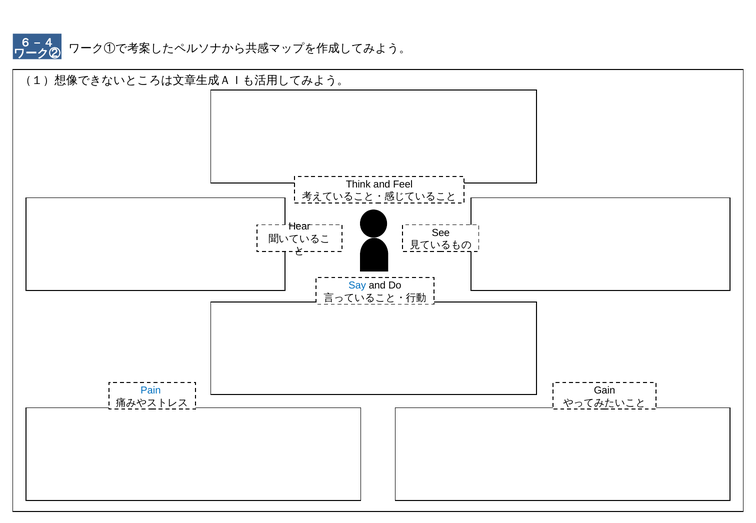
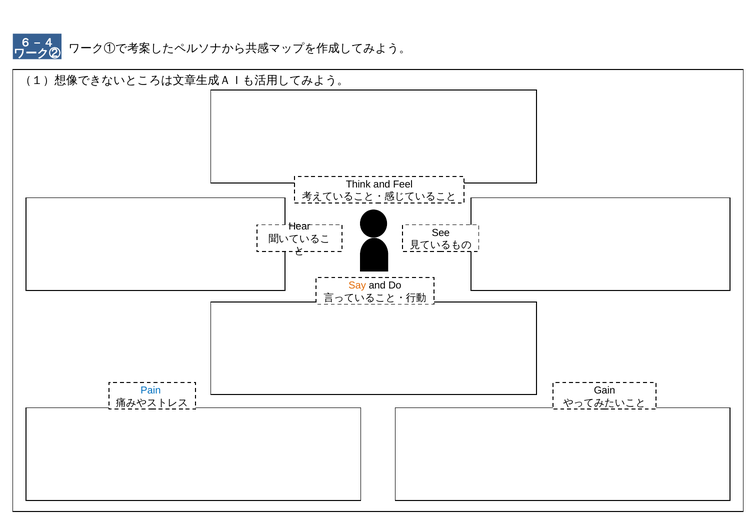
Say colour: blue -> orange (357, 286)
